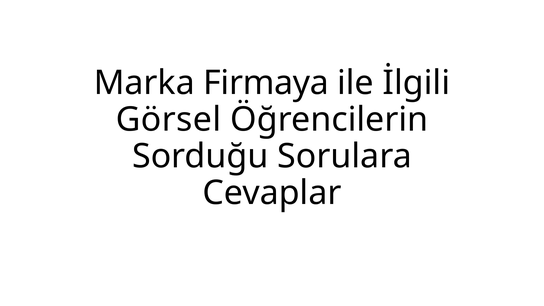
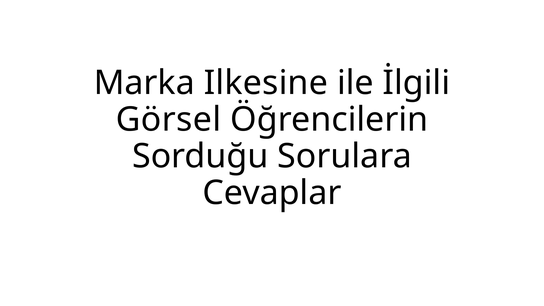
Firmaya: Firmaya -> Ilkesine (266, 83)
